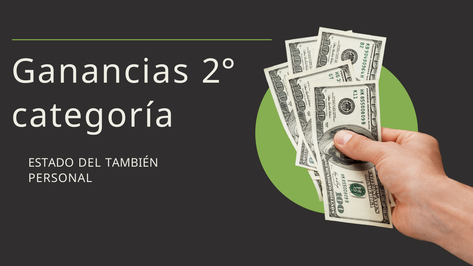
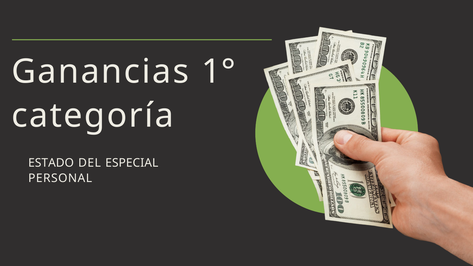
2°: 2° -> 1° (219, 72)
TAMBIÉN: TAMBIÉN -> ESPECIAL (132, 163)
